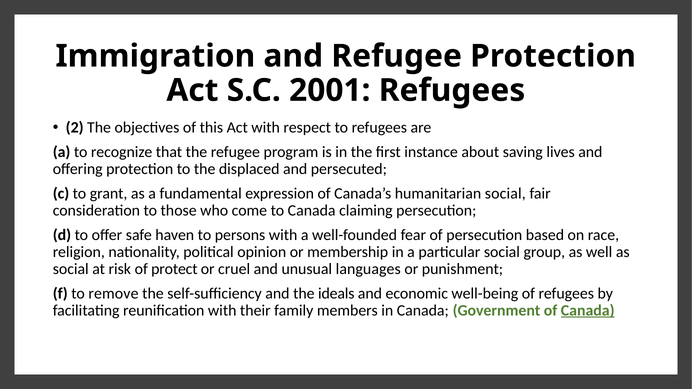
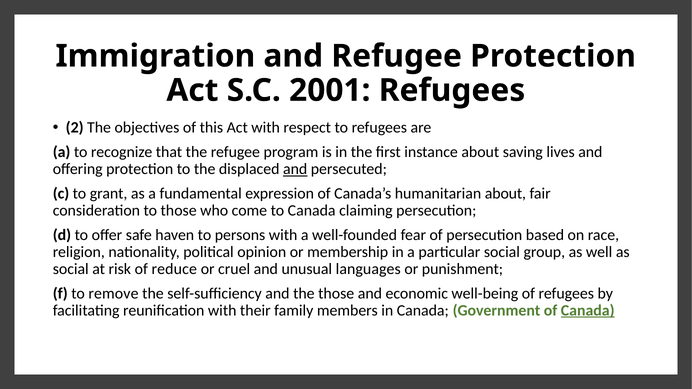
and underline: none -> present (295, 169)
humanitarian social: social -> about (505, 194)
protect: protect -> reduce (174, 269)
the ideals: ideals -> those (336, 293)
